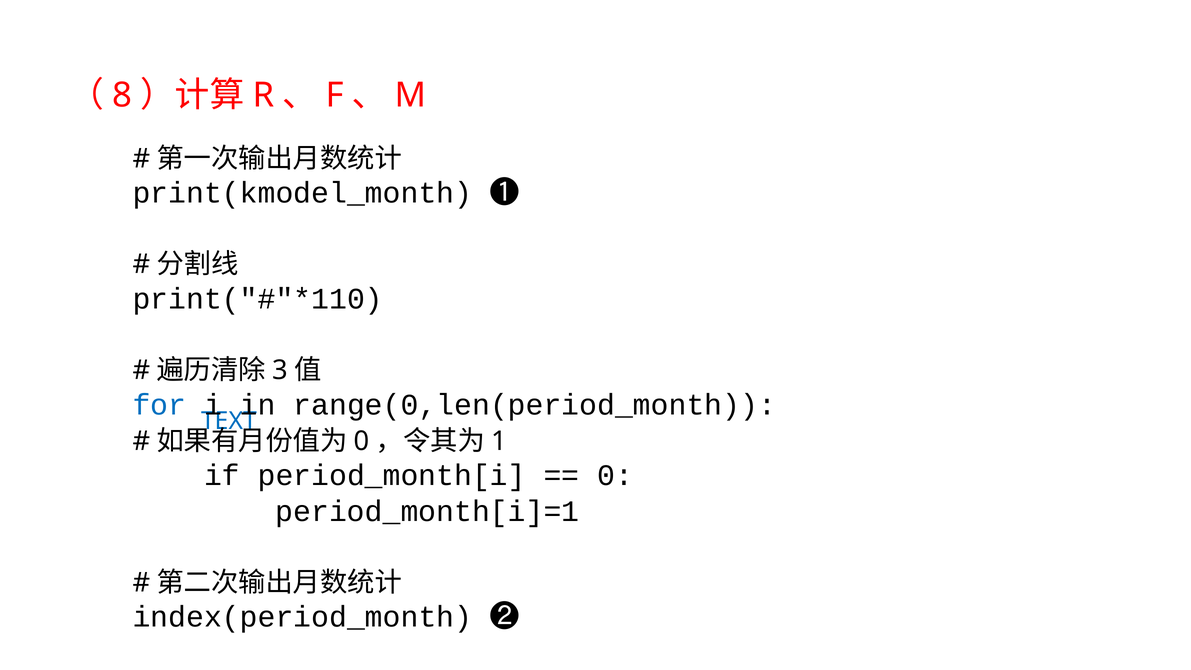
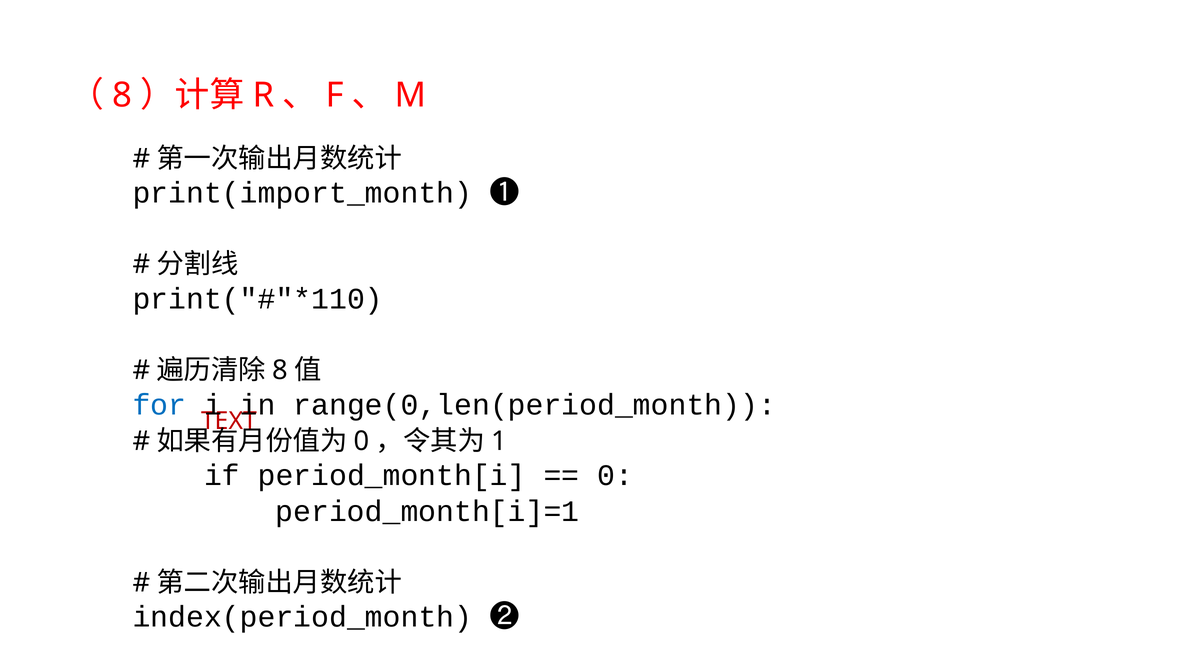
print(kmodel_month: print(kmodel_month -> print(import_month (302, 193)
3: 3 -> 8 (280, 370)
TEXT colour: blue -> red (229, 421)
